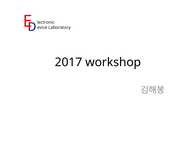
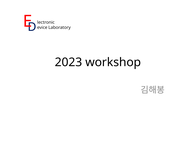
2017: 2017 -> 2023 (69, 62)
